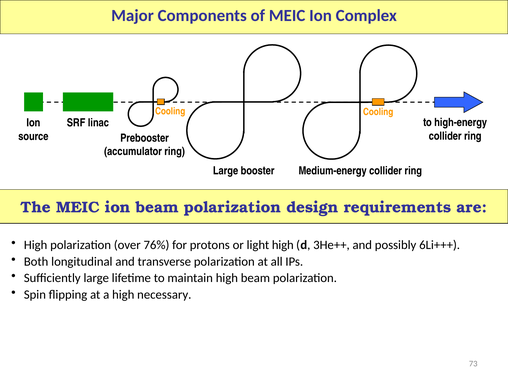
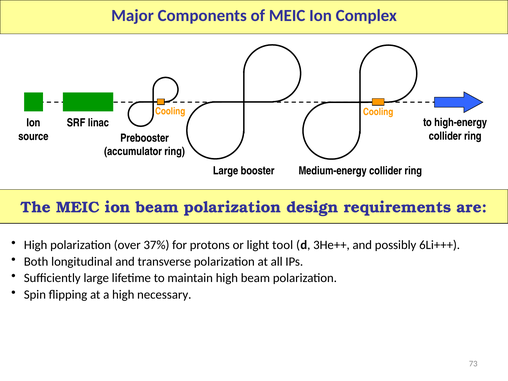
76%: 76% -> 37% (156, 245)
light high: high -> tool (283, 245)
